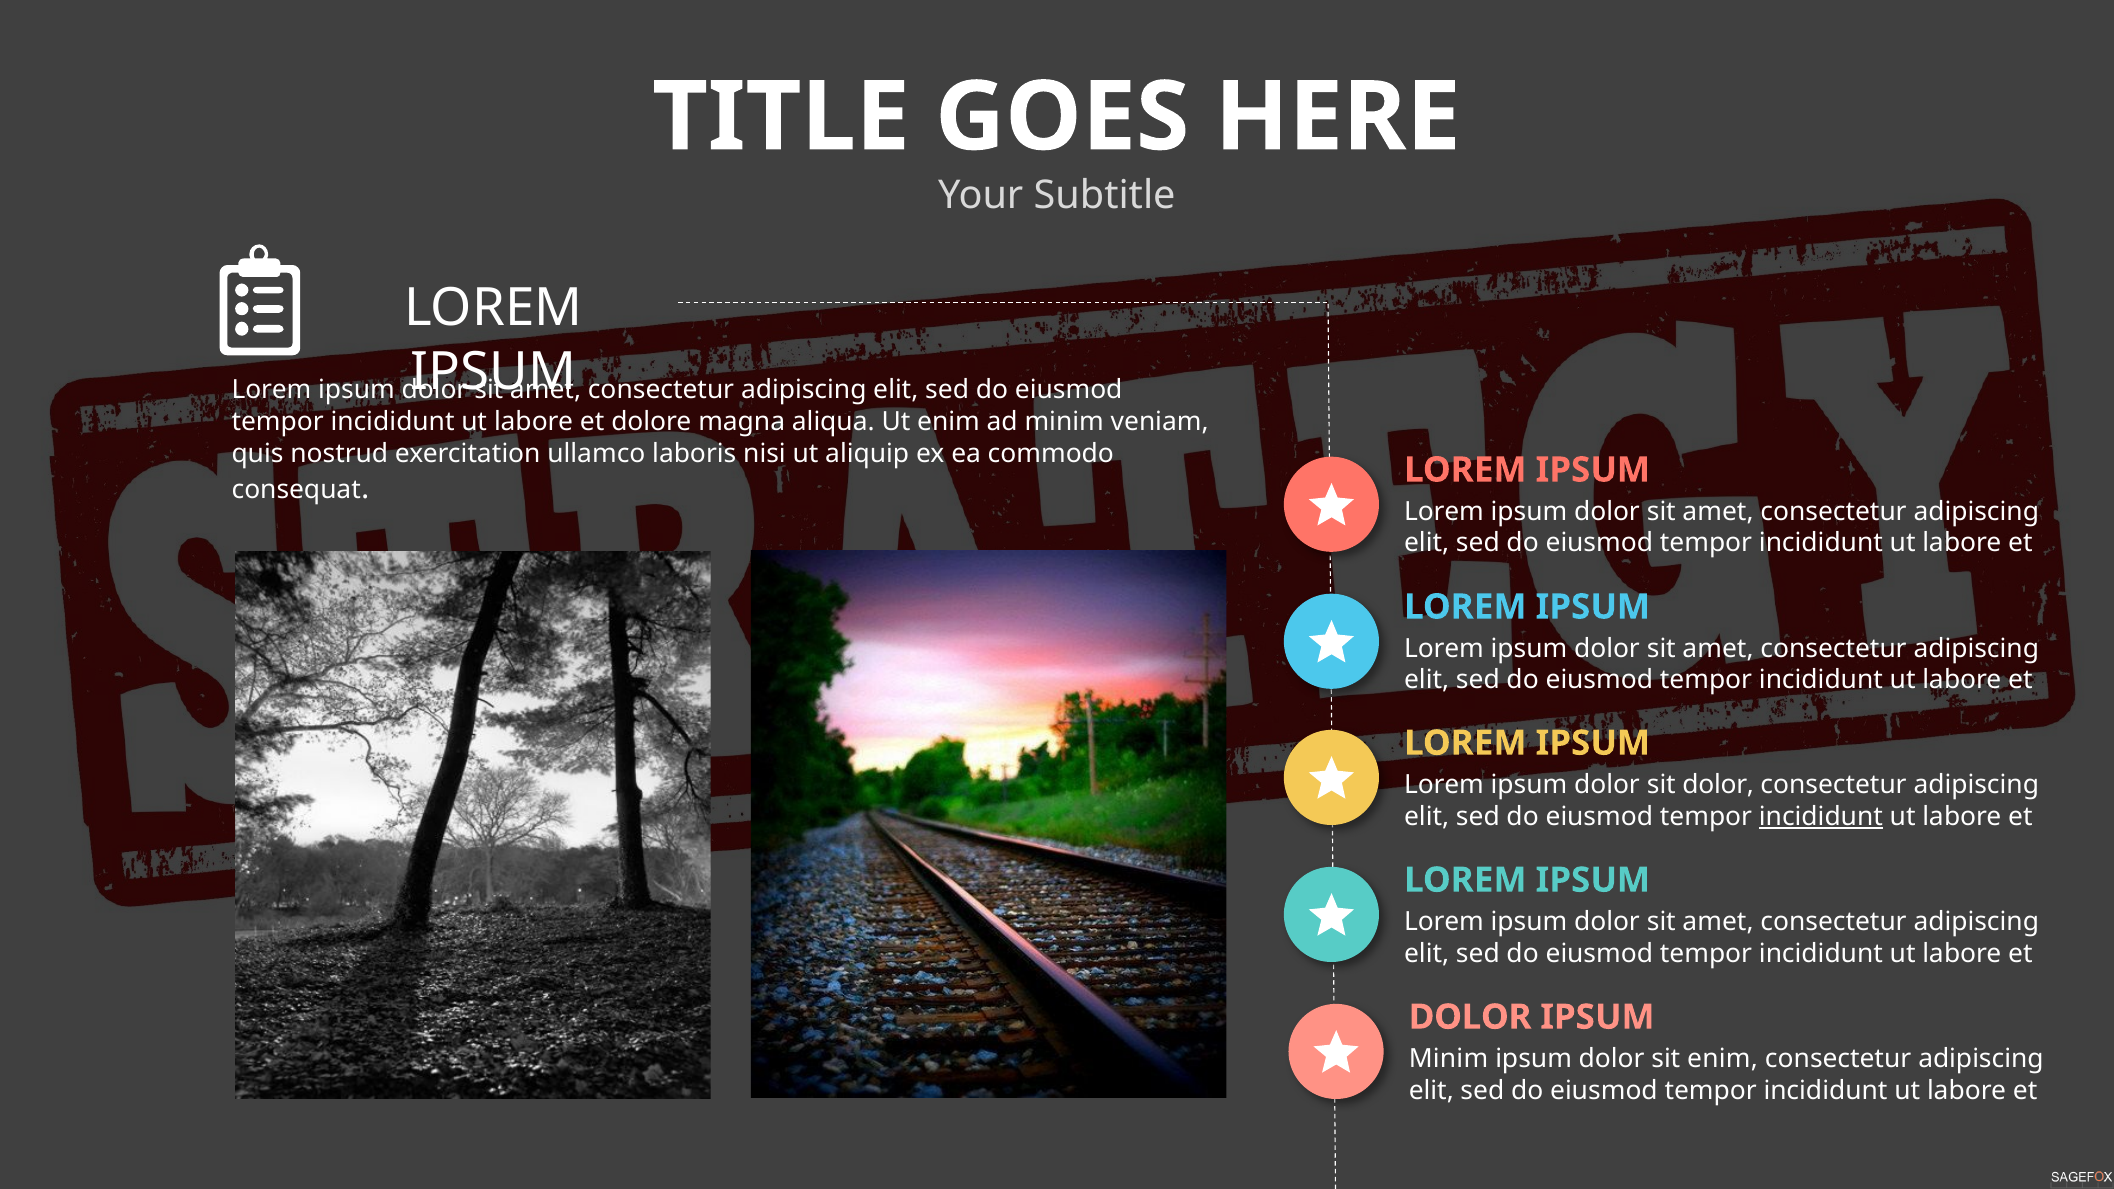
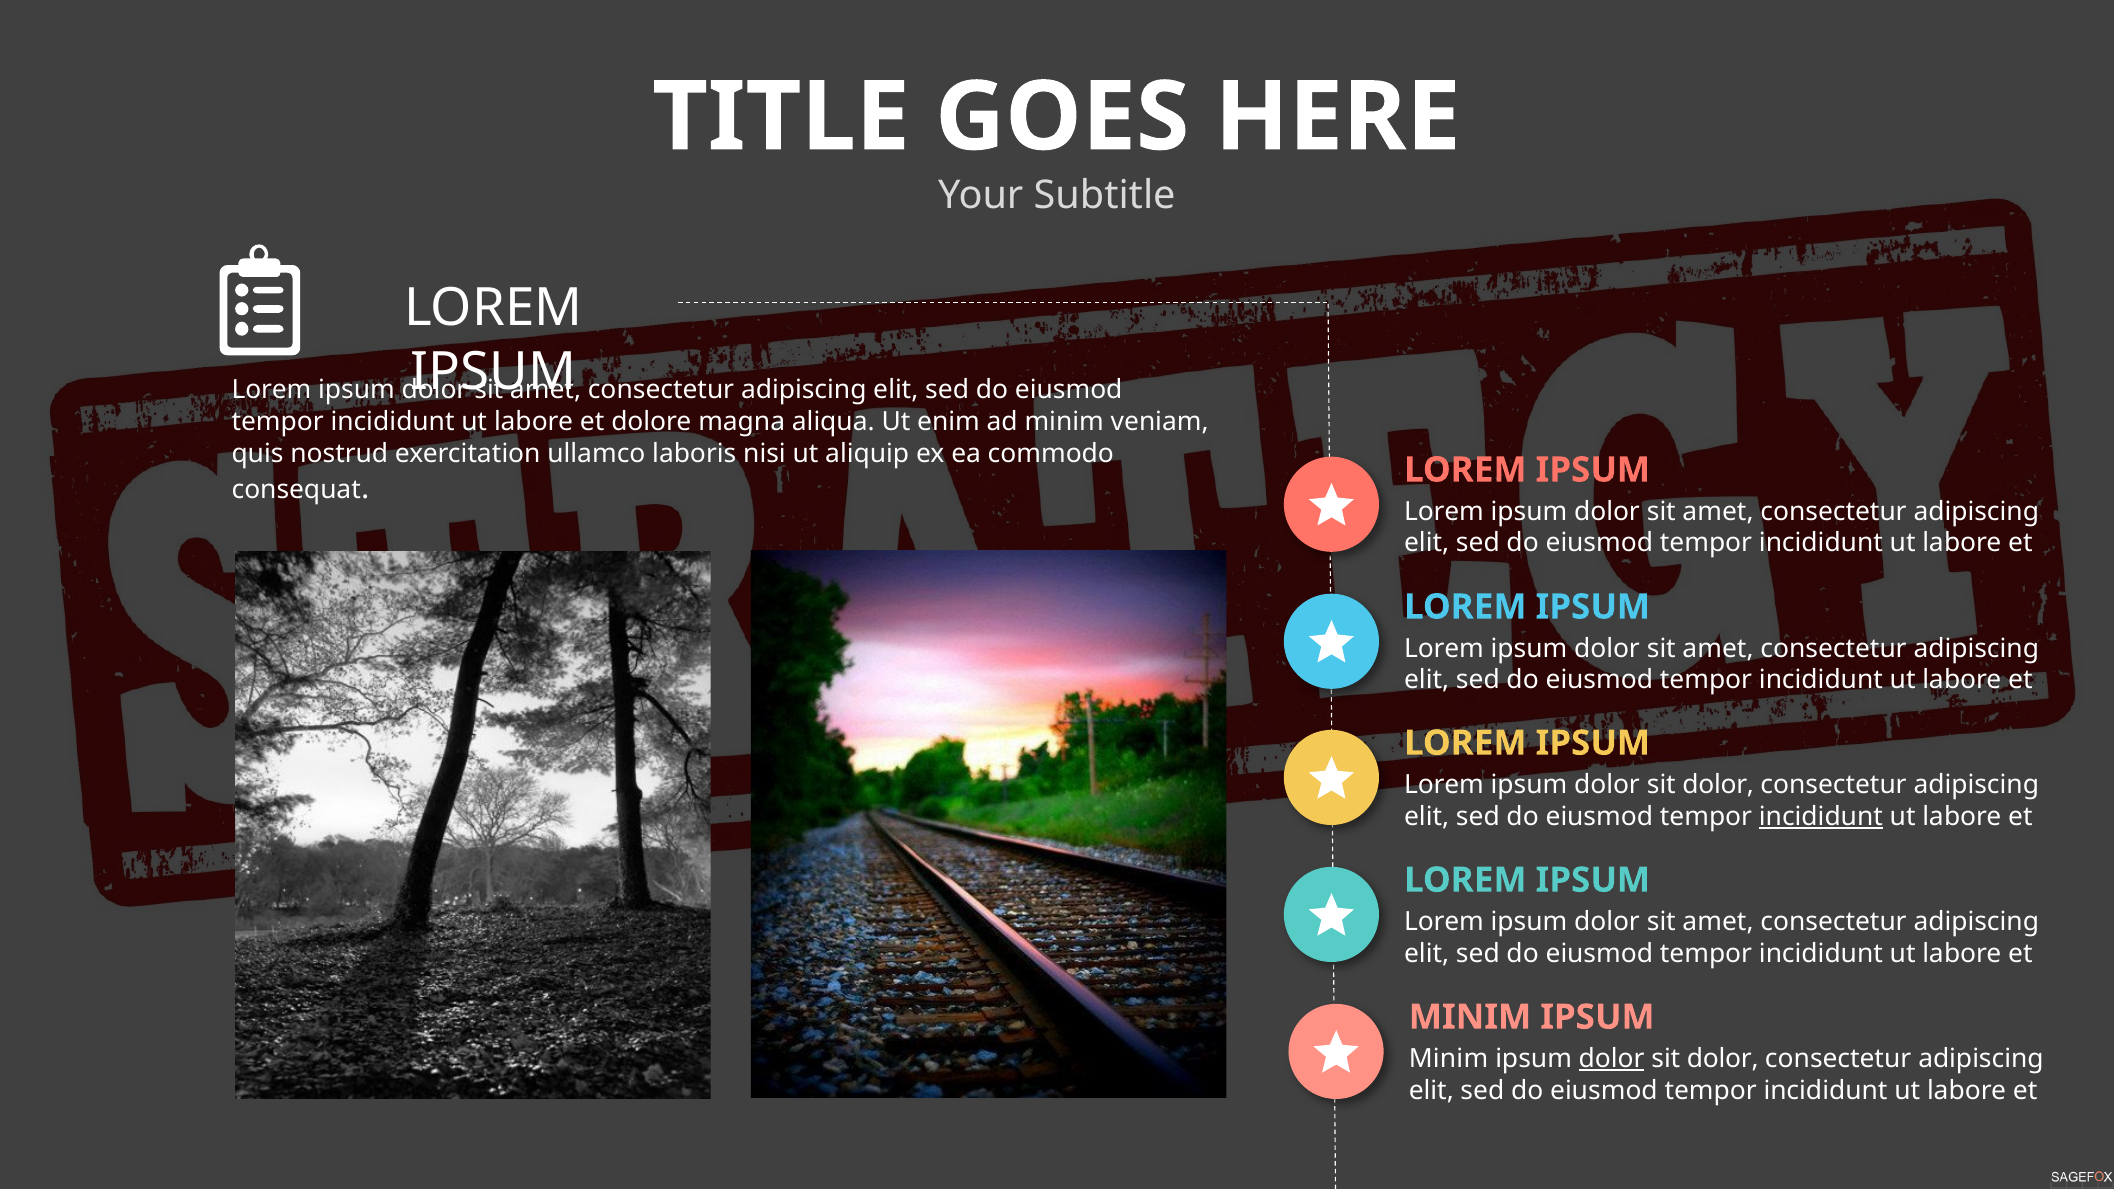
DOLOR: DOLOR -> MINIM (1470, 1017)
dolor underline: none -> present (1612, 1059)
enim: enim -> dolor (1723, 1059)
